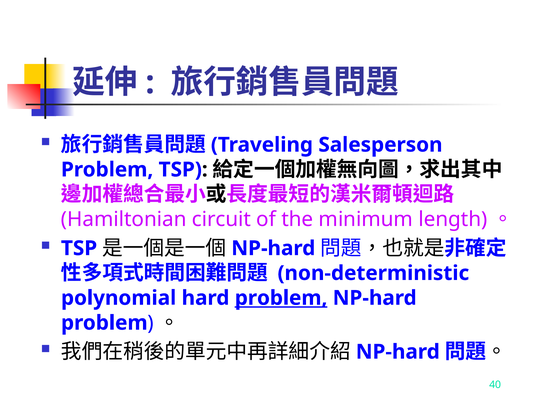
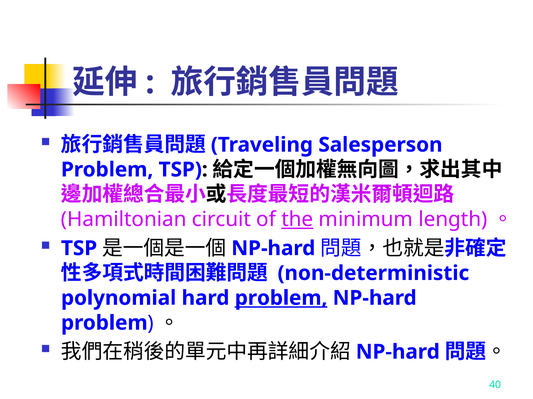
the underline: none -> present (297, 220)
